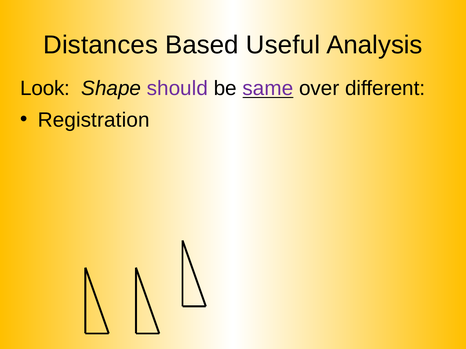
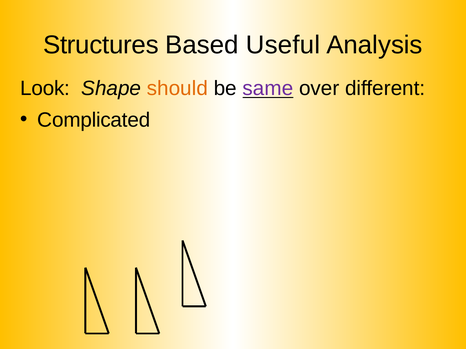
Distances: Distances -> Structures (101, 45)
should colour: purple -> orange (177, 89)
Registration: Registration -> Complicated (94, 120)
